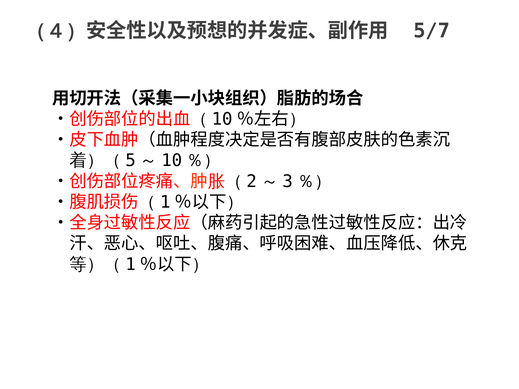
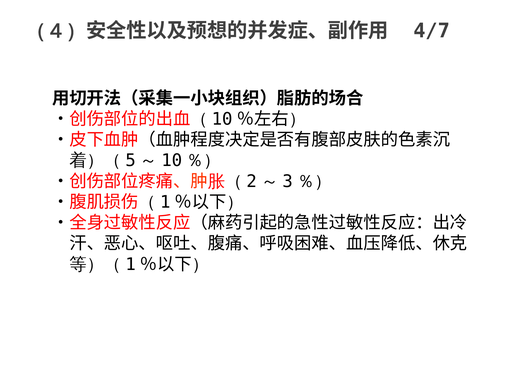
5/7: 5/7 -> 4/7 (432, 31)
